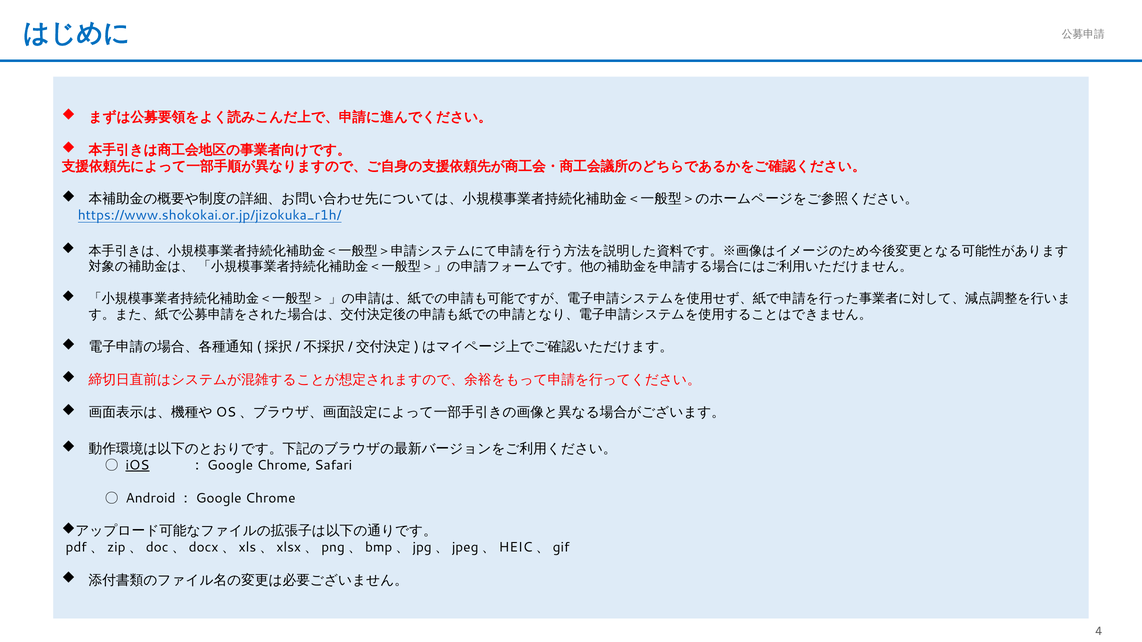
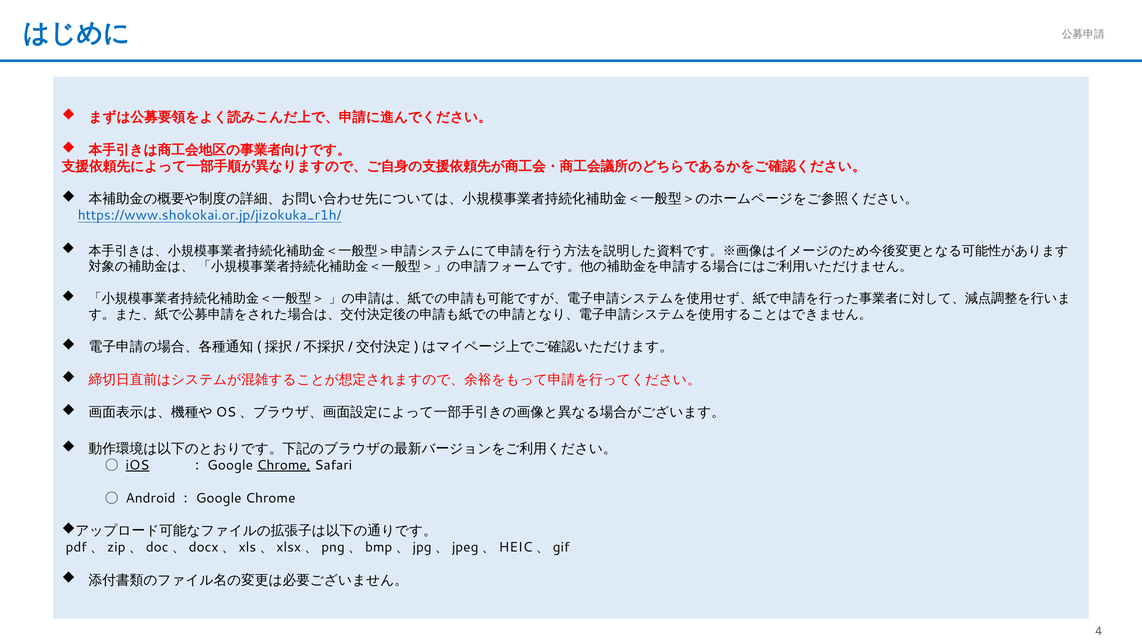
Chrome underline: none -> present (284, 466)
